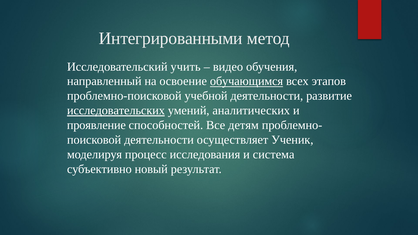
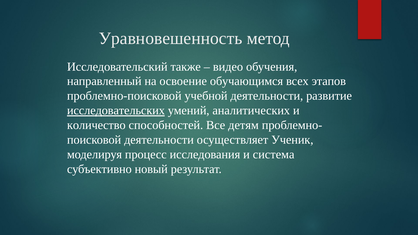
Интегрированными: Интегрированными -> Уравновешенность (171, 38)
учить: учить -> также (186, 67)
обучающимся underline: present -> none (247, 81)
проявление: проявление -> количество (96, 125)
